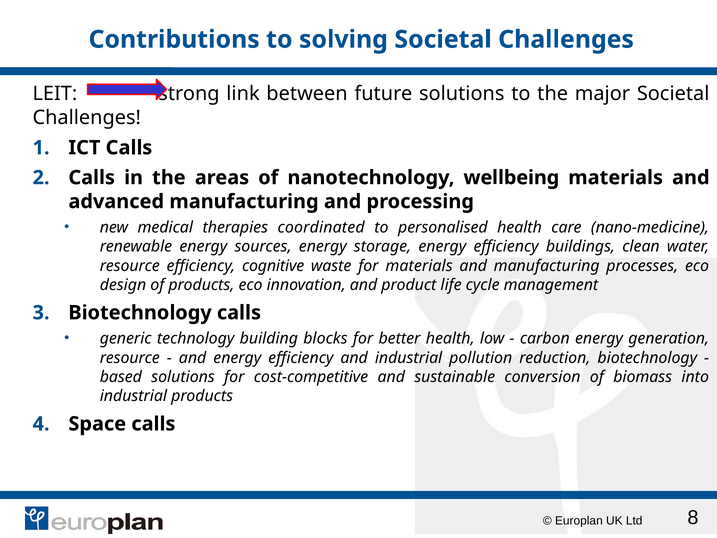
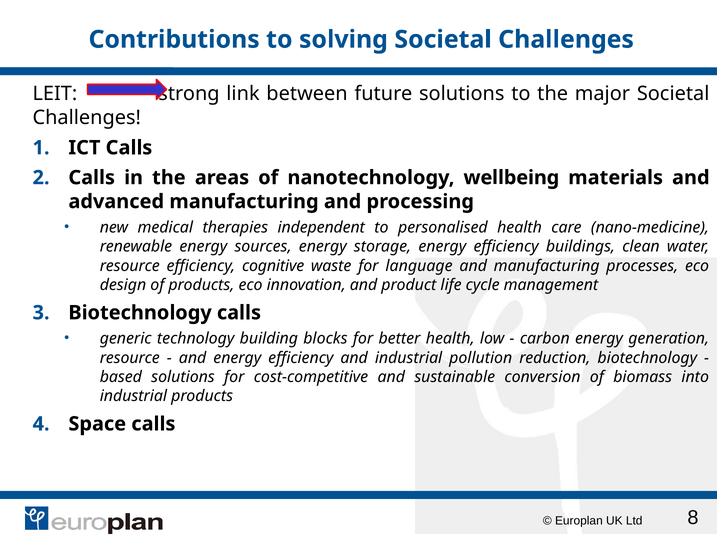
coordinated: coordinated -> independent (321, 227)
for materials: materials -> language (419, 266)
